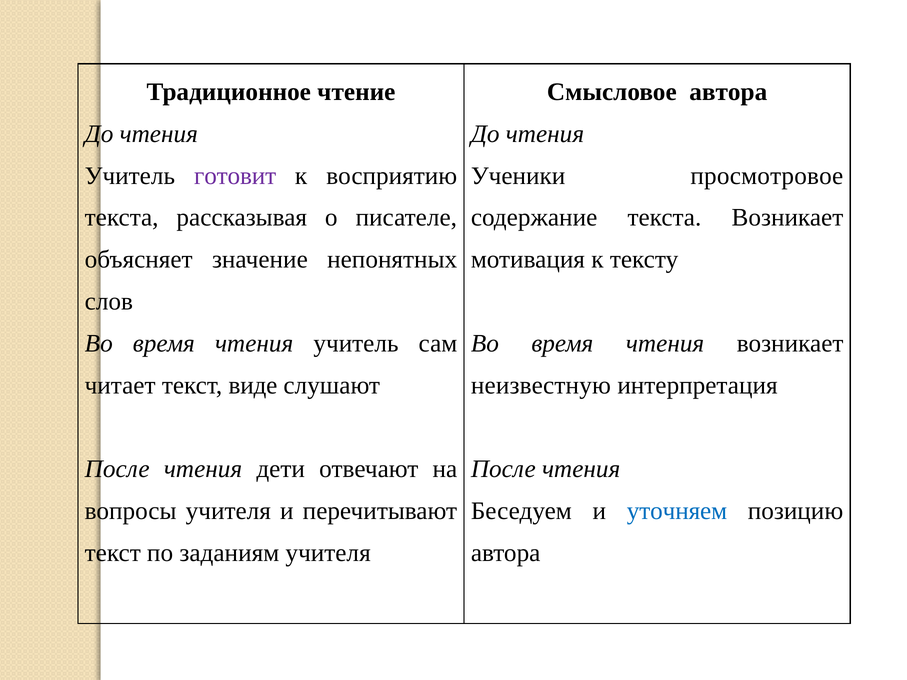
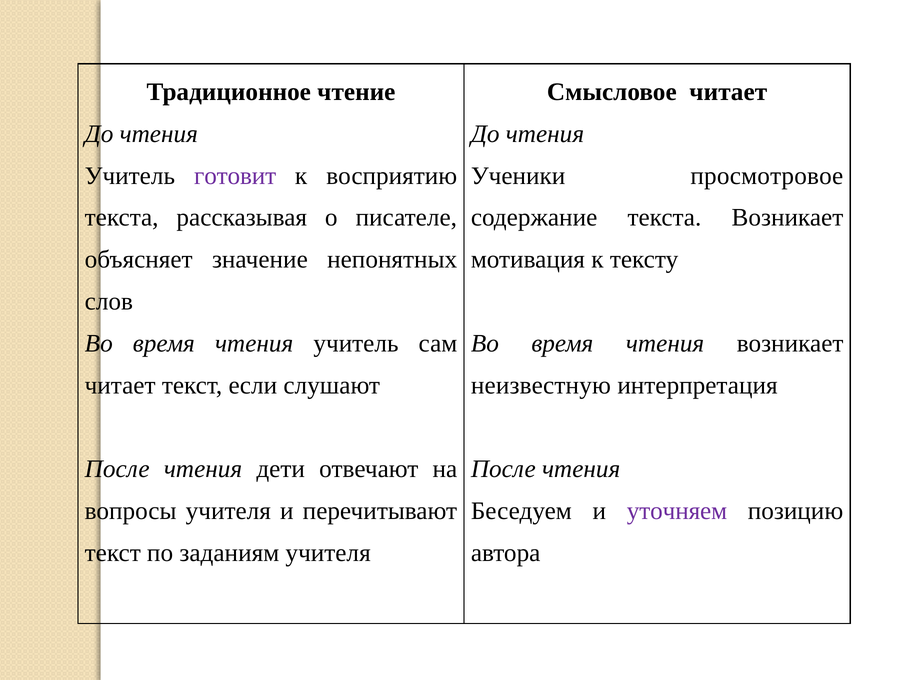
Смысловое автора: автора -> читает (728, 92)
виде: виде -> если (253, 385)
уточняем colour: blue -> purple (677, 511)
